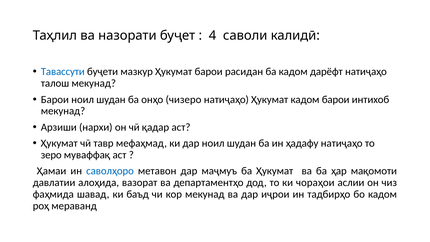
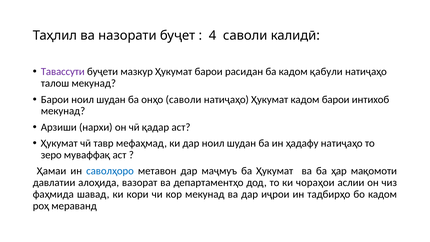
Тавассути colour: blue -> purple (63, 72)
дарёфт: дарёфт -> қабули (326, 72)
онҳо чизеро: чизеро -> саволи (183, 99)
баъд: баъд -> кори (138, 194)
